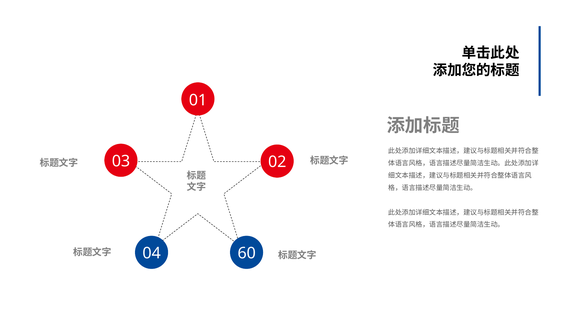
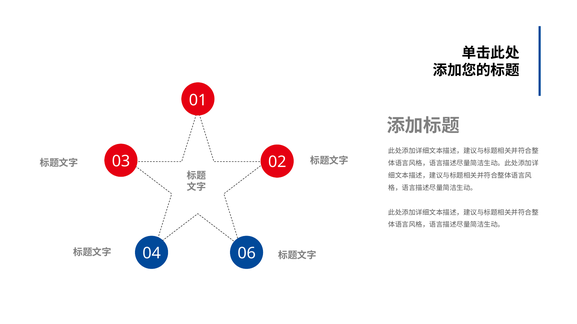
60: 60 -> 06 (247, 254)
